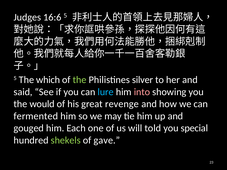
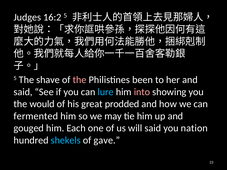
16:6: 16:6 -> 16:2 (52, 17)
which: which -> shave (48, 80)
the colour: light green -> pink (80, 80)
silver: silver -> been (143, 80)
revenge: revenge -> prodded (122, 104)
will told: told -> said (153, 128)
special: special -> nation (194, 128)
shekels colour: light green -> light blue (66, 140)
